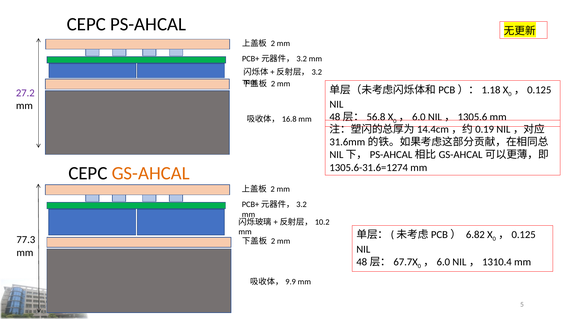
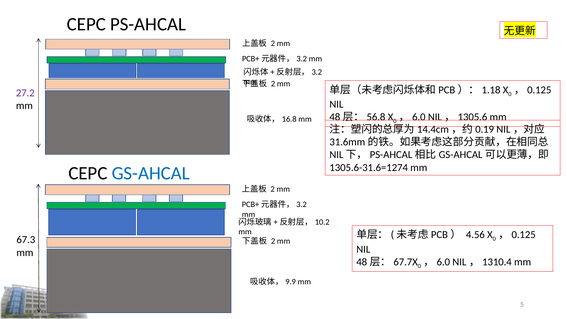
GS-AHCAL colour: orange -> blue (151, 173)
6.82: 6.82 -> 4.56 (475, 235)
77.3: 77.3 -> 67.3 (26, 240)
